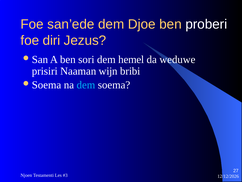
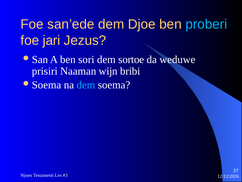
proberi colour: white -> light blue (206, 24)
diri: diri -> jari (52, 40)
hemel: hemel -> sortoe (131, 59)
